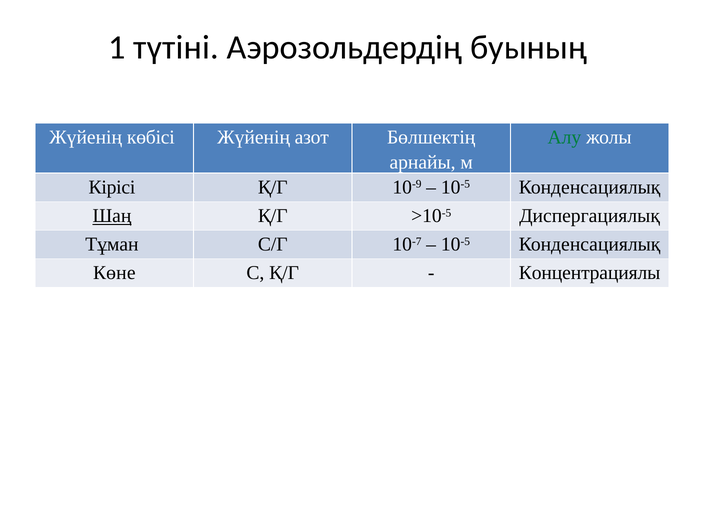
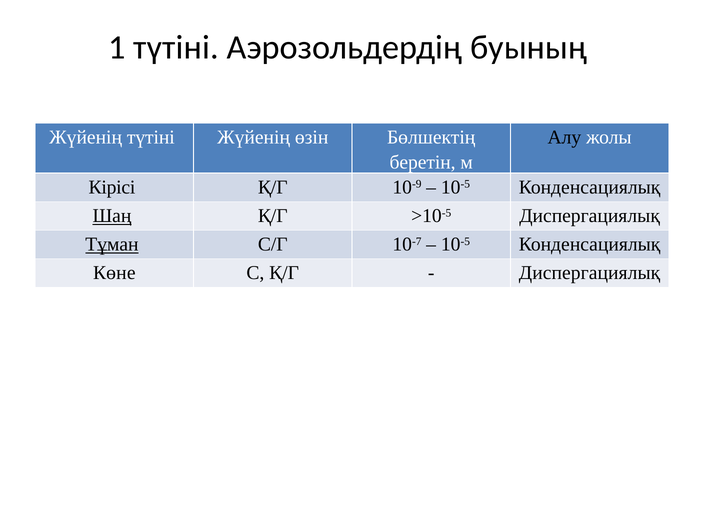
Жүйенің көбісі: көбісі -> түтіні (151, 137)
азот: азот -> өзін (312, 137)
Алу colour: green -> black (564, 137)
арнайы: арнайы -> беретін (423, 162)
Тұман underline: none -> present (112, 244)
Концентрациялы: Концентрациялы -> Диспергациялық (590, 273)
